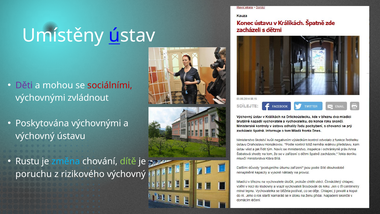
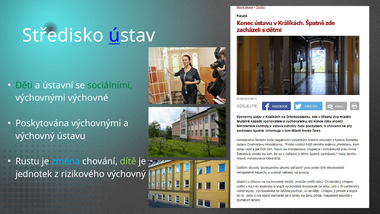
Umístěny: Umístěny -> Středisko (63, 35)
Děti colour: purple -> green (24, 85)
mohou: mohou -> ústavní (58, 85)
sociálními colour: red -> green (110, 85)
zvládnout: zvládnout -> výchovné (88, 98)
poruchu: poruchu -> jednotek (34, 174)
